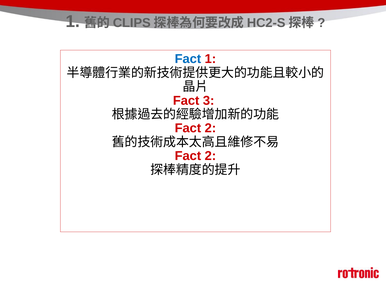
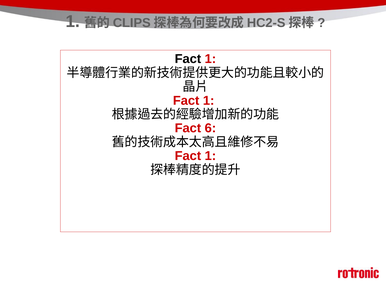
Fact colour: blue -> black (188, 59)
3: 3 -> 1 (209, 101)
2: 2 -> 6 (210, 128)
2: 2 -> 1 (210, 156)
